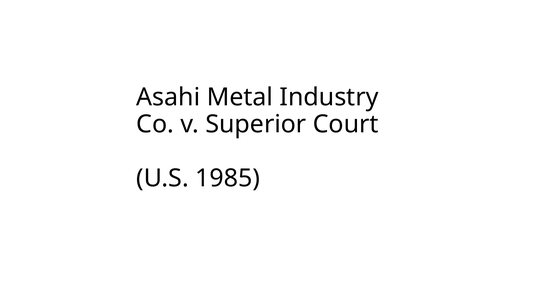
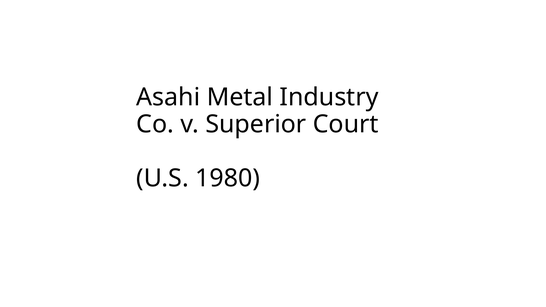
1985: 1985 -> 1980 (228, 178)
